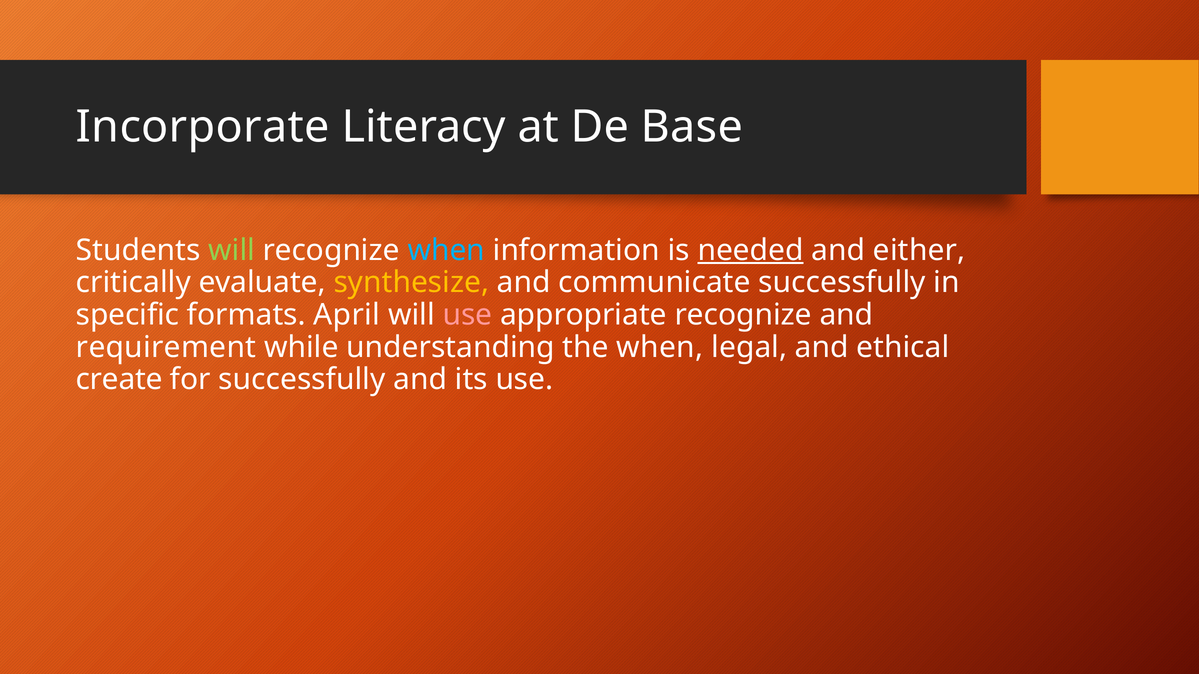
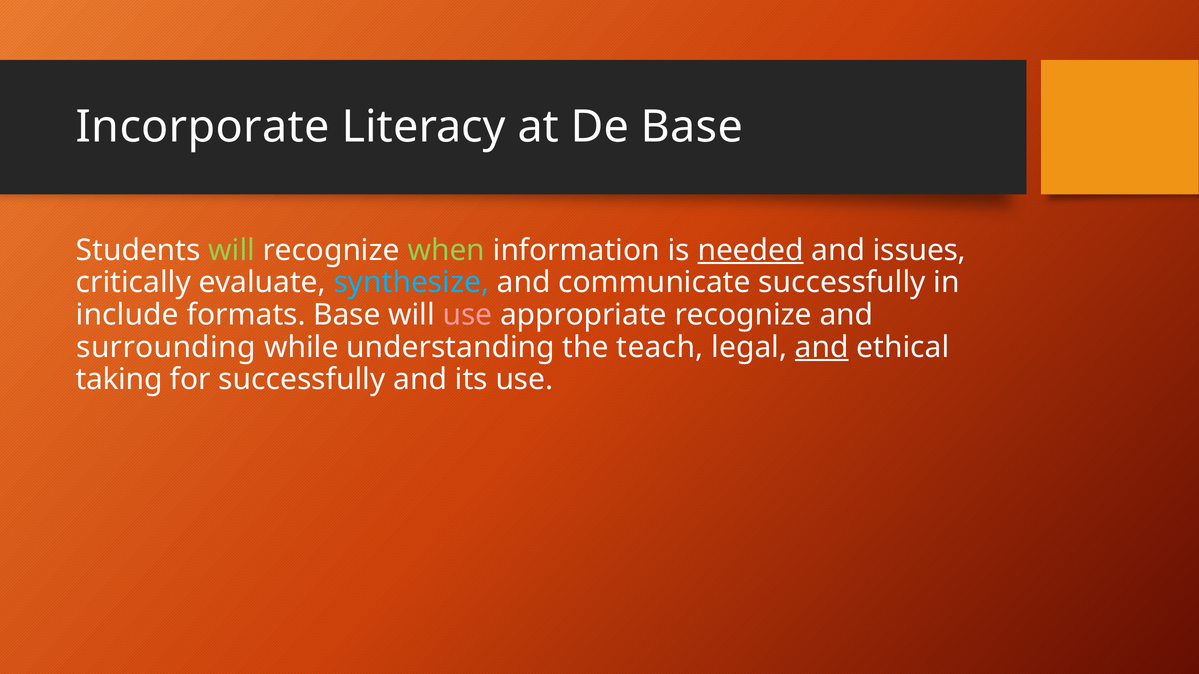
when colour: light blue -> light green (446, 250)
either: either -> issues (919, 250)
synthesize colour: yellow -> light blue (411, 283)
specific: specific -> include (127, 315)
formats April: April -> Base (347, 315)
requirement: requirement -> surrounding (166, 347)
the when: when -> teach (660, 347)
and underline: none -> present (822, 347)
create: create -> taking (119, 380)
